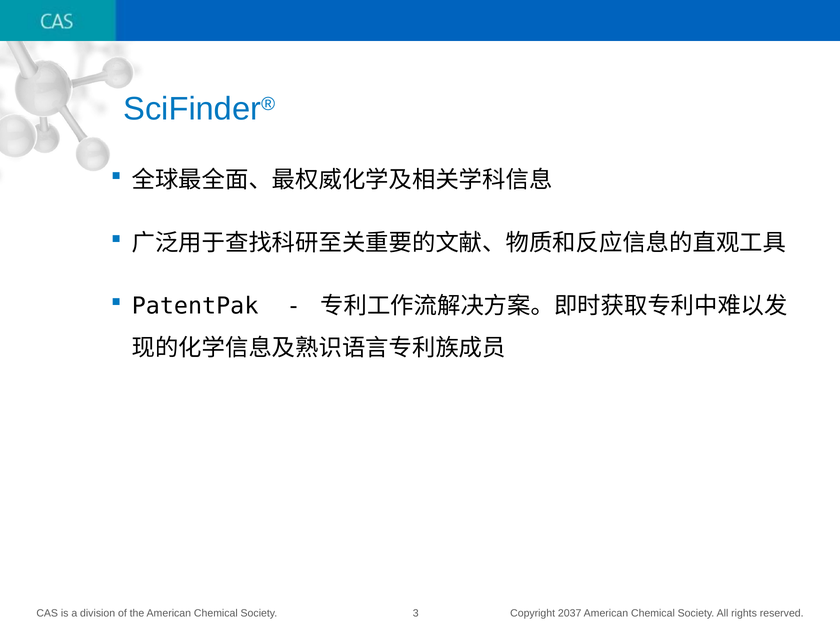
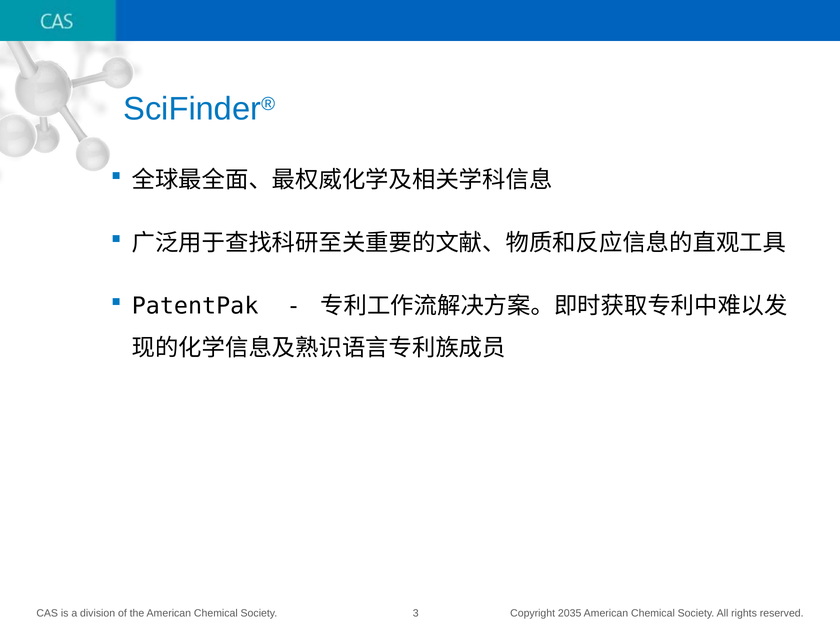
2037: 2037 -> 2035 (570, 613)
